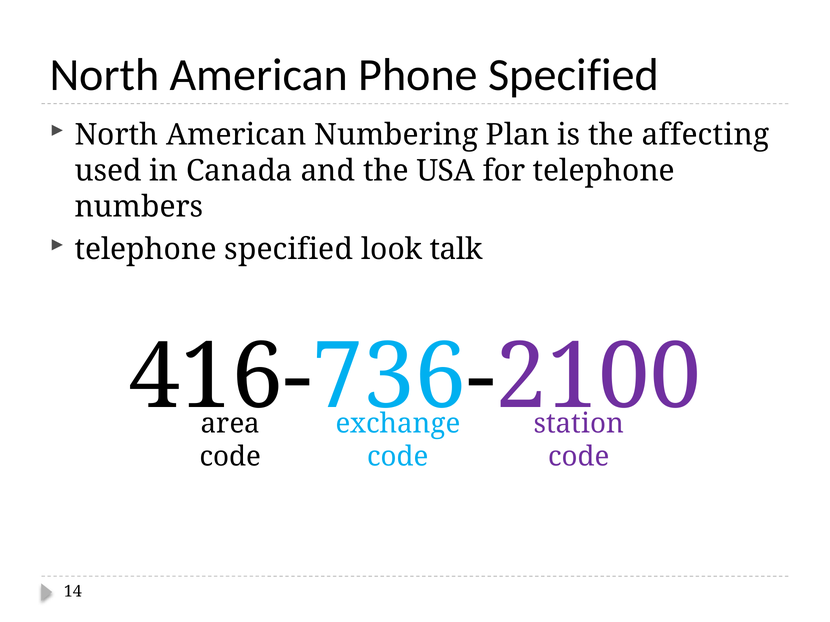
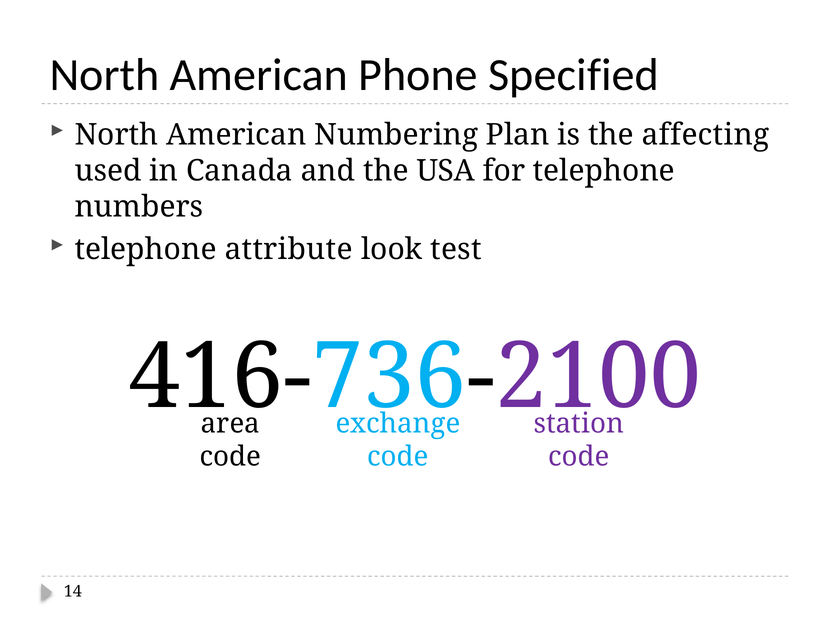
telephone specified: specified -> attribute (289, 250)
talk: talk -> test (456, 250)
